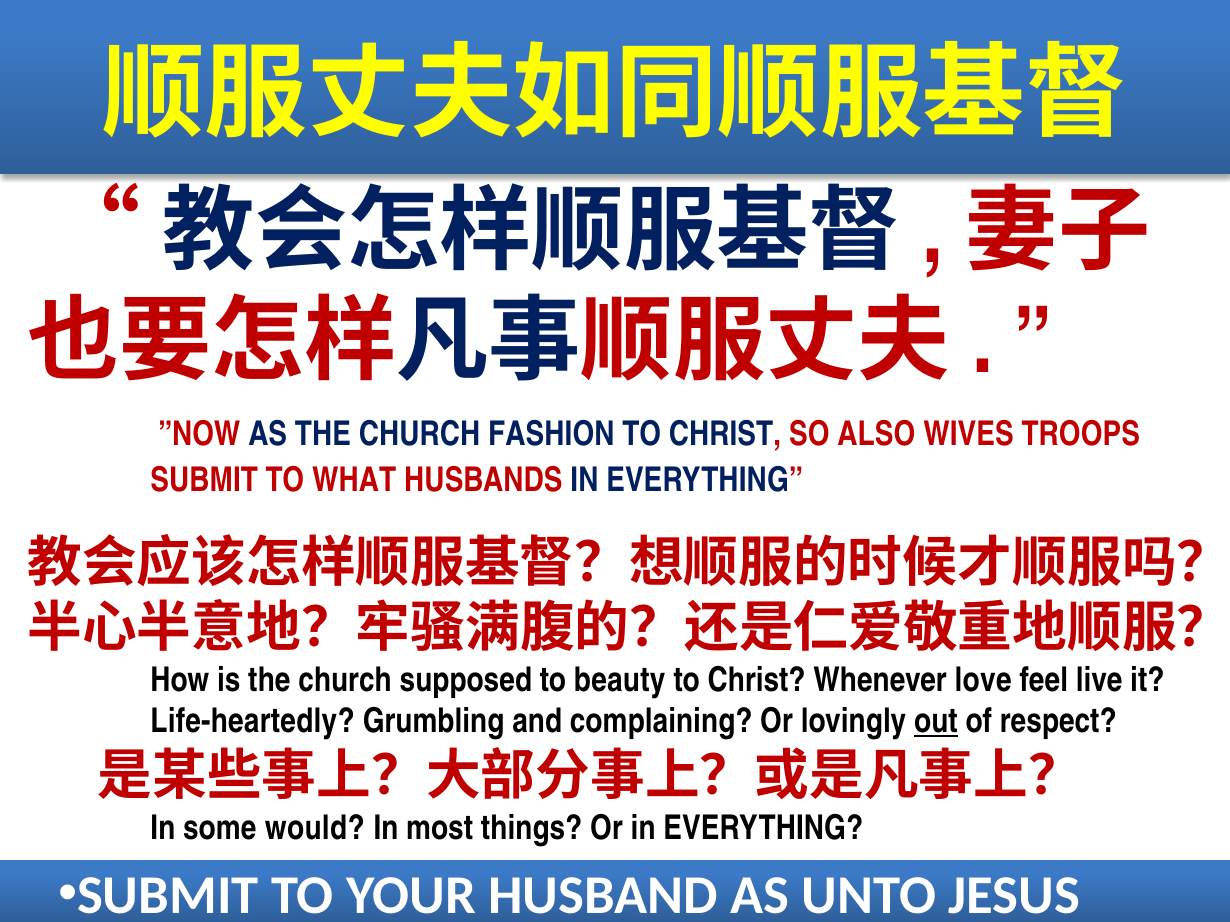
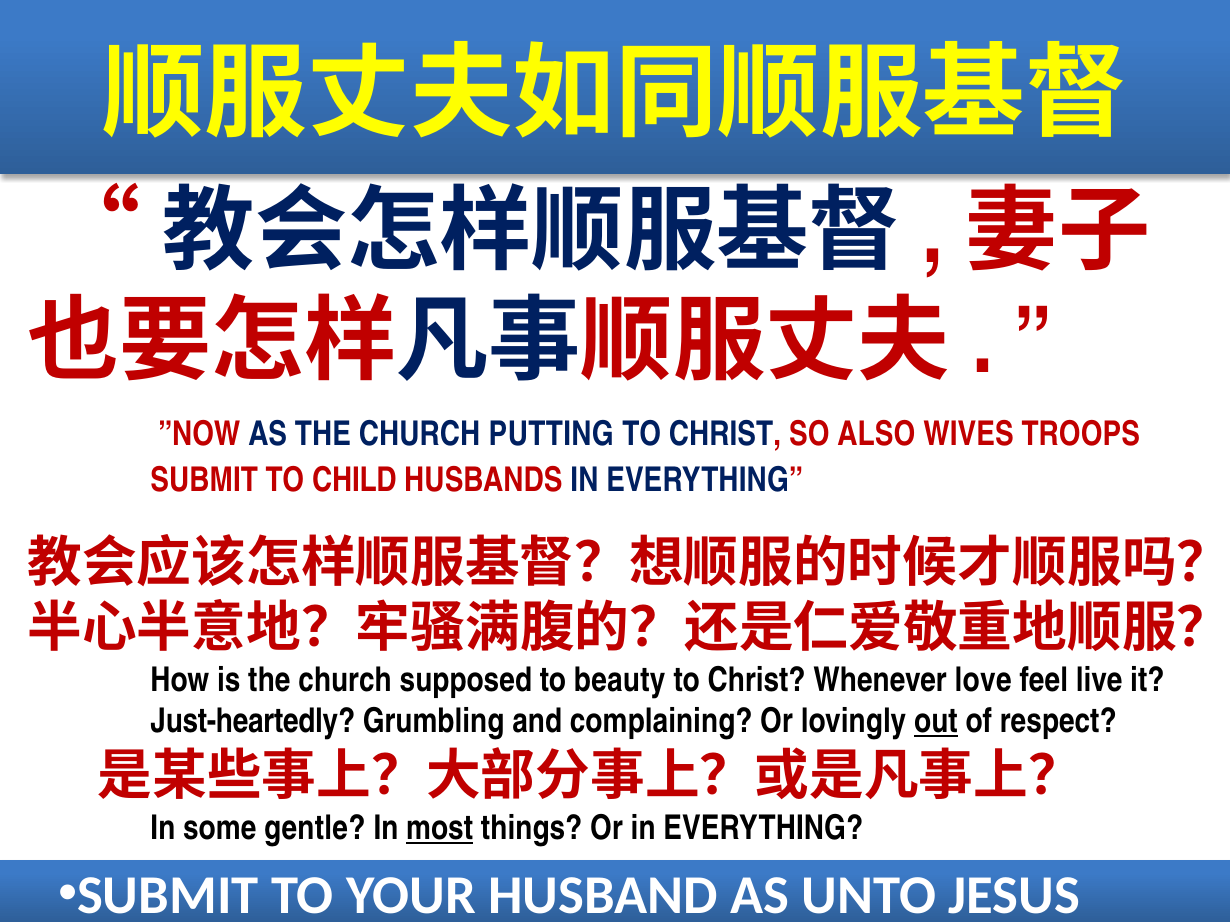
FASHION: FASHION -> PUTTING (551, 435)
WHAT: WHAT -> CHILD (354, 480)
Life-heartedly: Life-heartedly -> Just-heartedly (253, 722)
would: would -> gentle (315, 829)
most underline: none -> present (440, 829)
